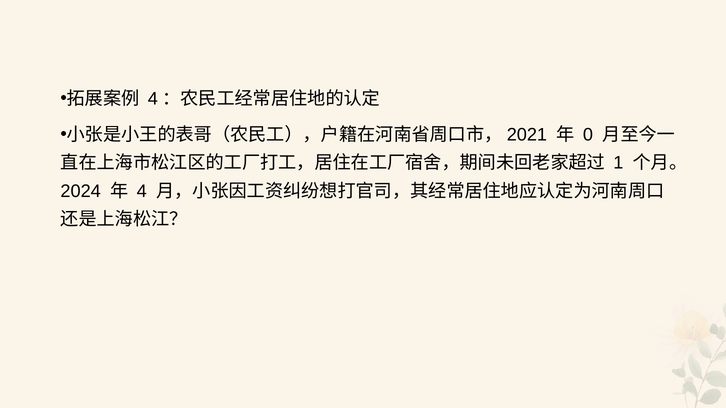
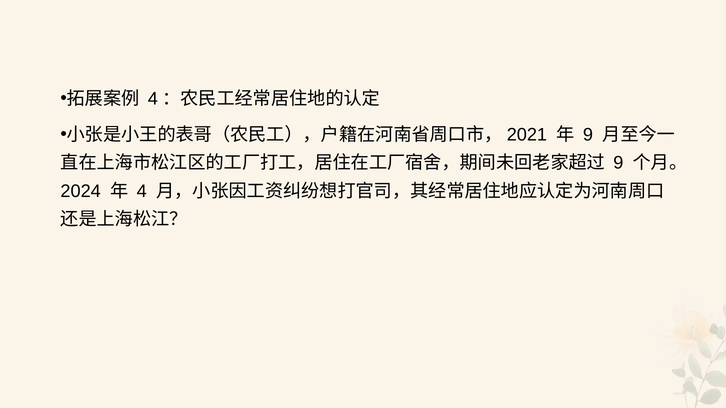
0: 0 -> 9 (588, 135)
1: 1 -> 9 (618, 163)
